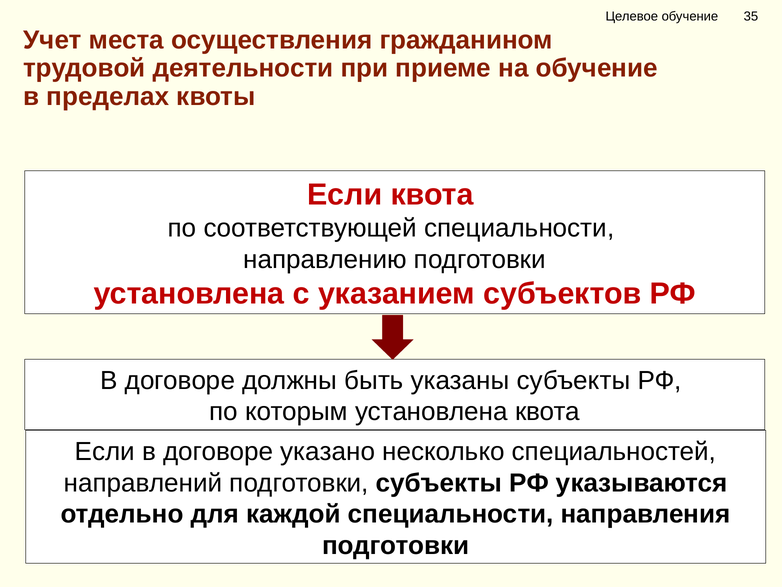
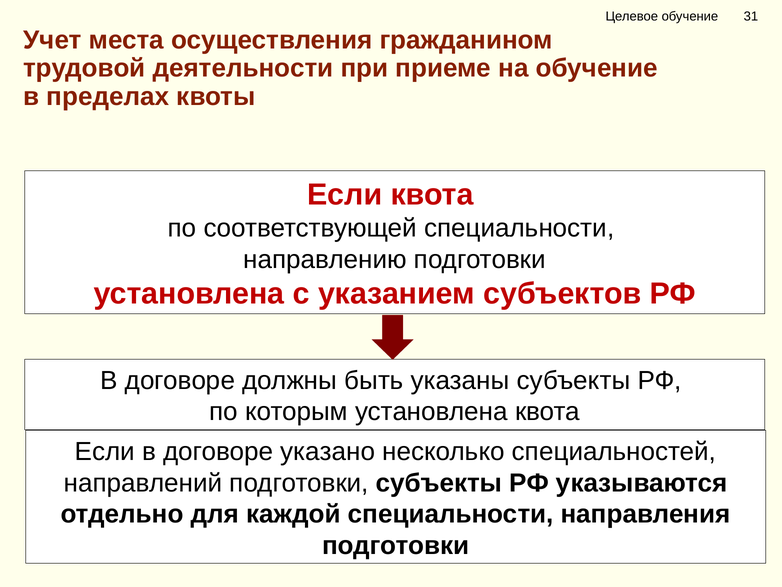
35: 35 -> 31 (751, 16)
